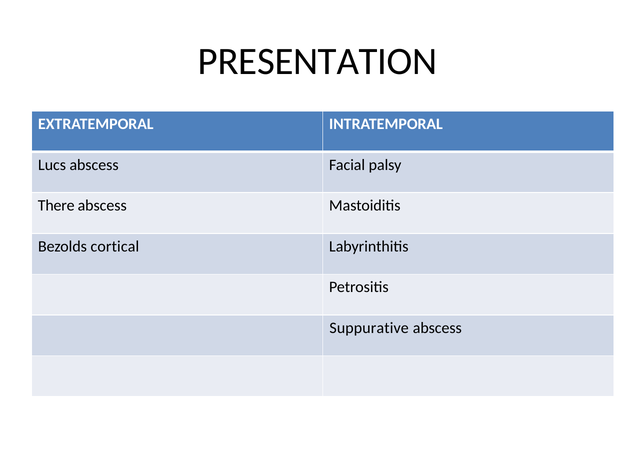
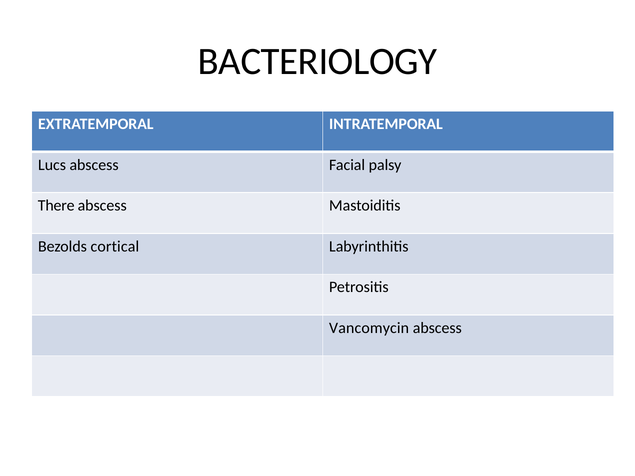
PRESENTATION: PRESENTATION -> BACTERIOLOGY (318, 61)
Suppurative: Suppurative -> Vancomycin (369, 328)
